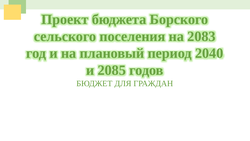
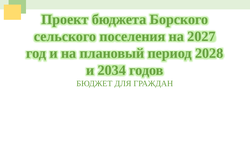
2083: 2083 -> 2027 (201, 36)
2040: 2040 -> 2028 (209, 53)
2085: 2085 -> 2034 (112, 70)
